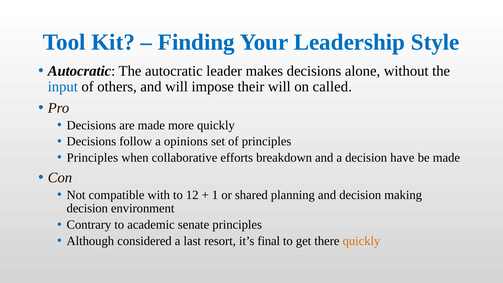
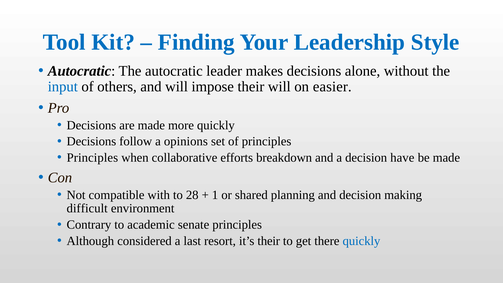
called: called -> easier (332, 87)
12: 12 -> 28 (192, 195)
decision: decision -> difficult (87, 208)
it’s final: final -> their (269, 241)
quickly colour: orange -> blue (361, 241)
